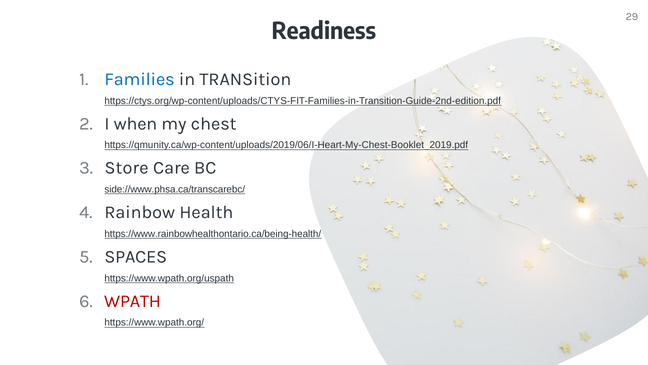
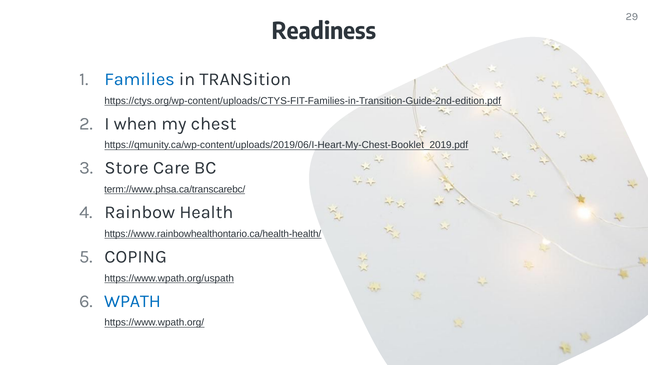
side://www.phsa.ca/transcarebc/: side://www.phsa.ca/transcarebc/ -> term://www.phsa.ca/transcarebc/ (175, 189)
https://www.rainbowhealthontario.ca/being-health/: https://www.rainbowhealthontario.ca/being-health/ -> https://www.rainbowhealthontario.ca/health-health/ (213, 234)
SPACES: SPACES -> COPING (136, 256)
WPATH colour: red -> blue (132, 301)
